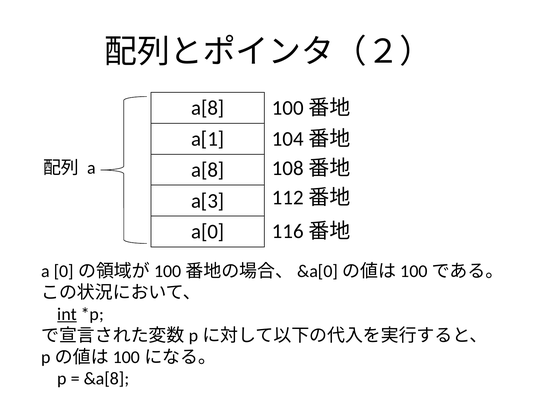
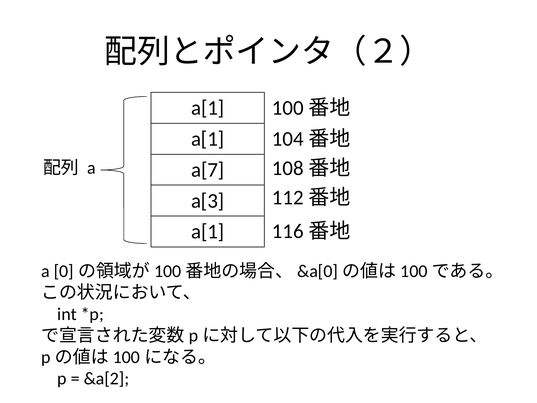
a[8: a[8 -> a[1 (208, 108)
a[8: a[8 -> a[7 (208, 170)
a[0: a[0 -> a[1 (208, 232)
int underline: present -> none (67, 314)
&a[8: &a[8 -> &a[2 (106, 378)
